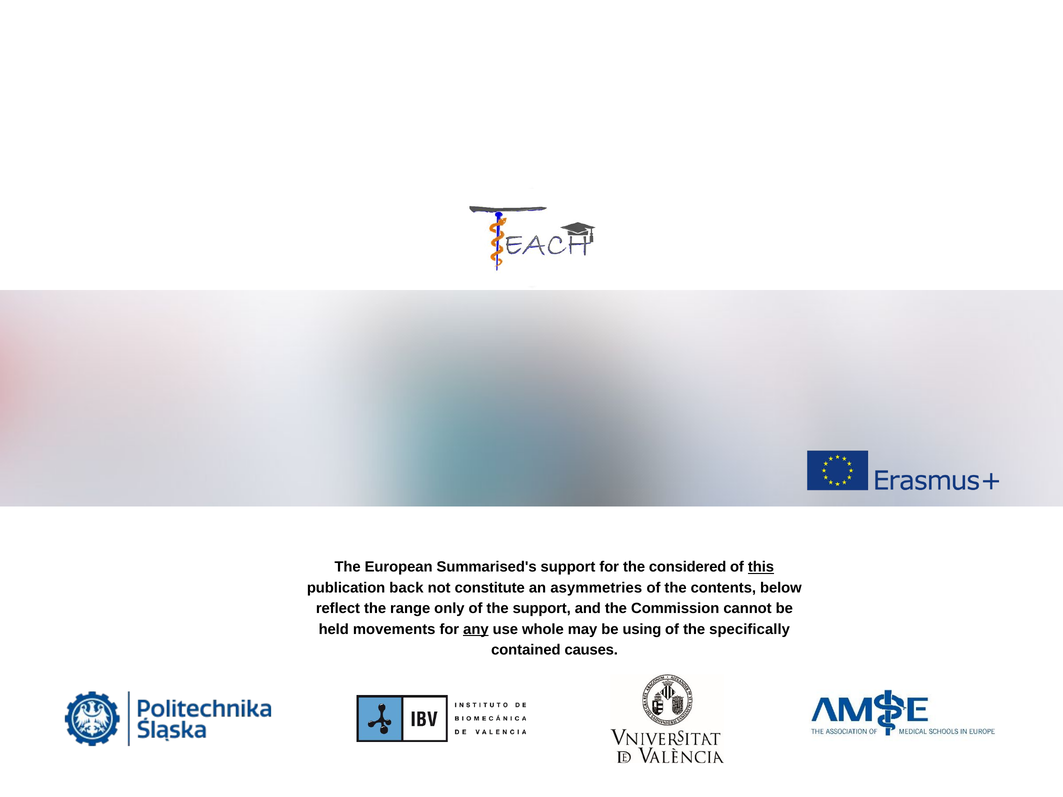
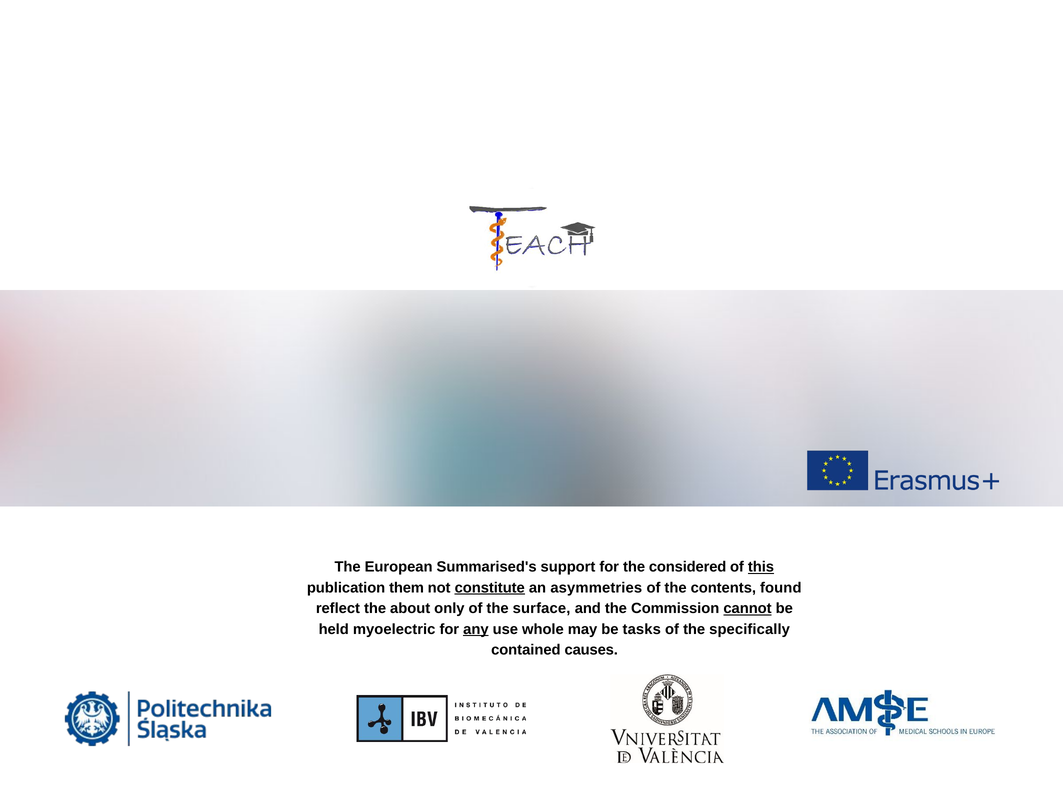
back: back -> them (407, 588)
constitute underline: none -> present (490, 588)
below: below -> found (781, 588)
range: range -> about (410, 609)
the support: support -> surface (542, 609)
cannot underline: none -> present (748, 609)
movements: movements -> myoelectric (394, 629)
using: using -> tasks (642, 629)
